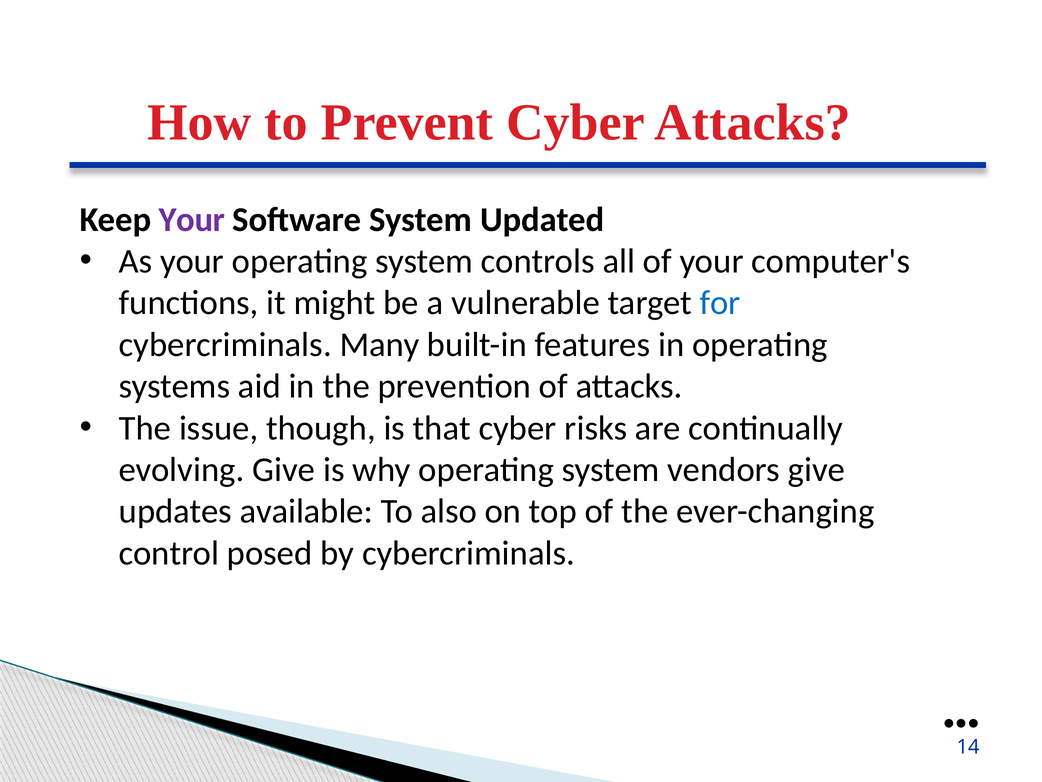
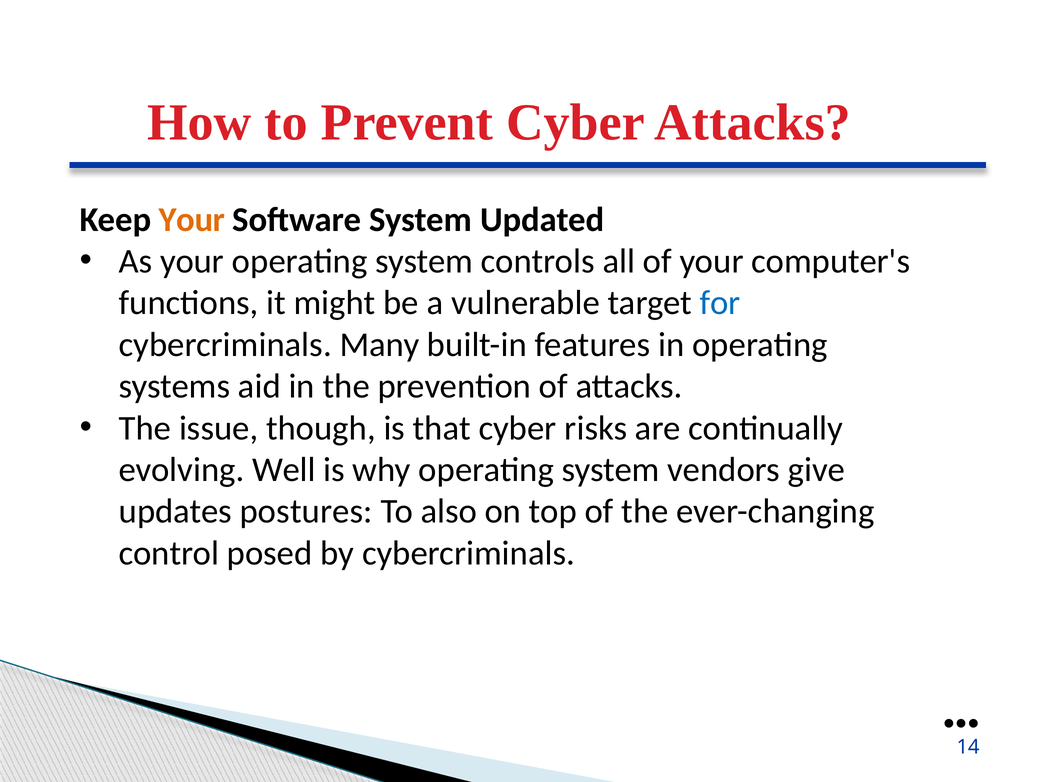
Your colour: purple -> orange (192, 219)
evolving Give: Give -> Well (284, 469)
available: available -> postures (306, 511)
